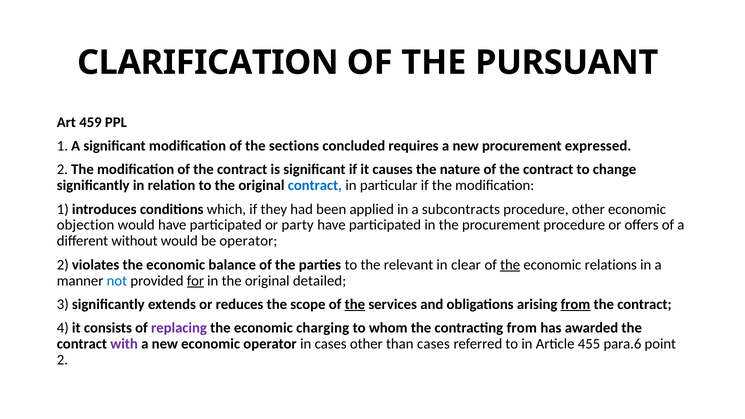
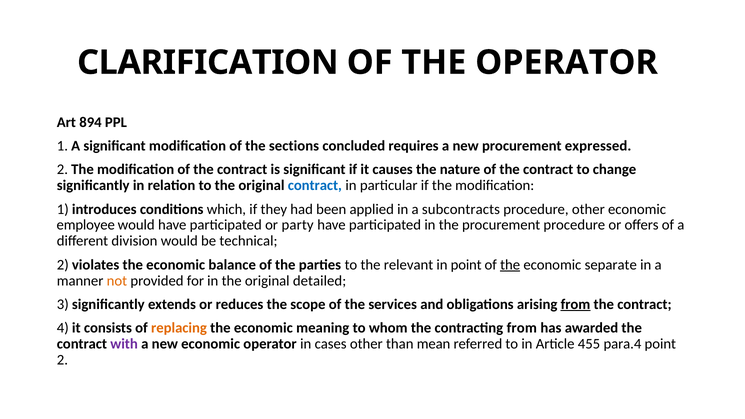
THE PURSUANT: PURSUANT -> OPERATOR (567, 63)
459: 459 -> 894 (90, 122)
objection: objection -> employee (86, 225)
without: without -> division (134, 241)
be operator: operator -> technical (248, 241)
in clear: clear -> point (466, 265)
relations: relations -> separate (611, 265)
not colour: blue -> orange (117, 281)
for underline: present -> none (195, 281)
the underline: present -> none (355, 304)
replacing colour: purple -> orange (179, 328)
charging: charging -> meaning (323, 328)
than cases: cases -> mean (434, 344)
para.6: para.6 -> para.4 (622, 344)
